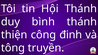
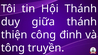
bình: bình -> giữa (43, 22)
